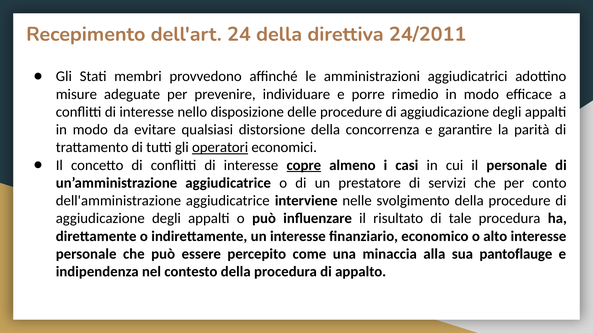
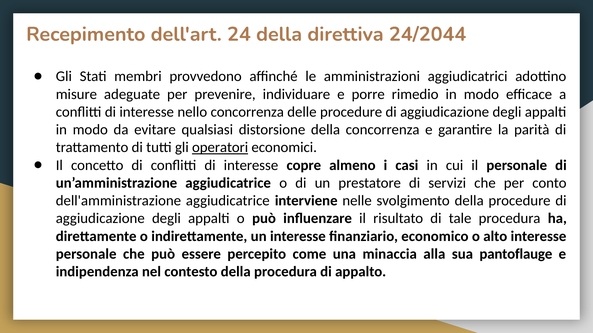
24/2011: 24/2011 -> 24/2044 (428, 34)
nello disposizione: disposizione -> concorrenza (247, 112)
copre underline: present -> none (304, 165)
